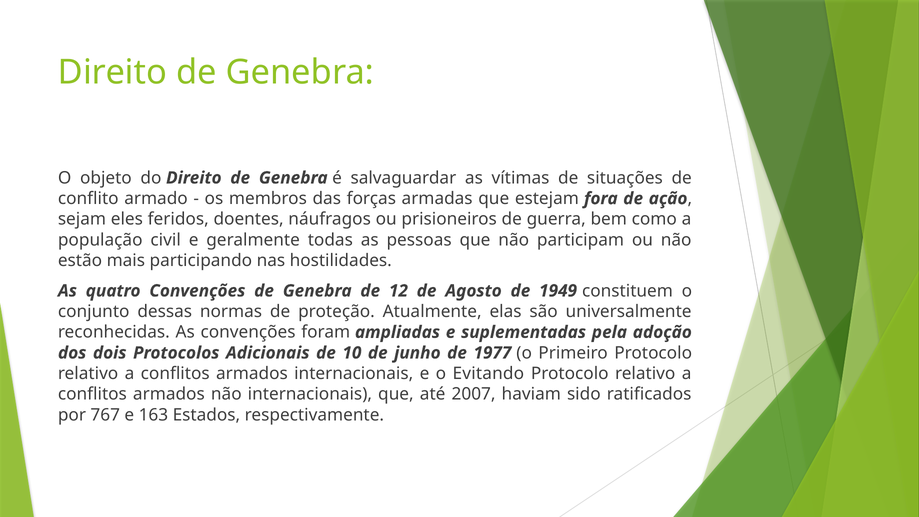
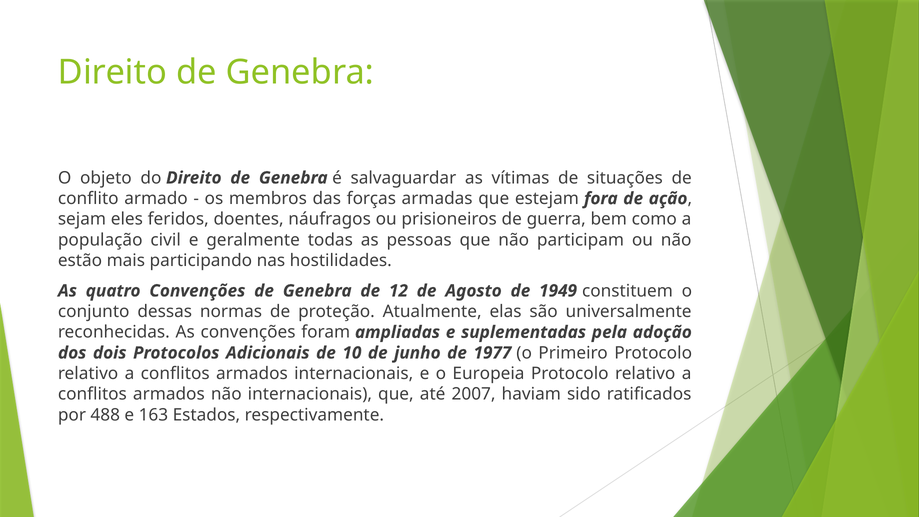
Evitando: Evitando -> Europeia (488, 374)
767: 767 -> 488 (105, 415)
